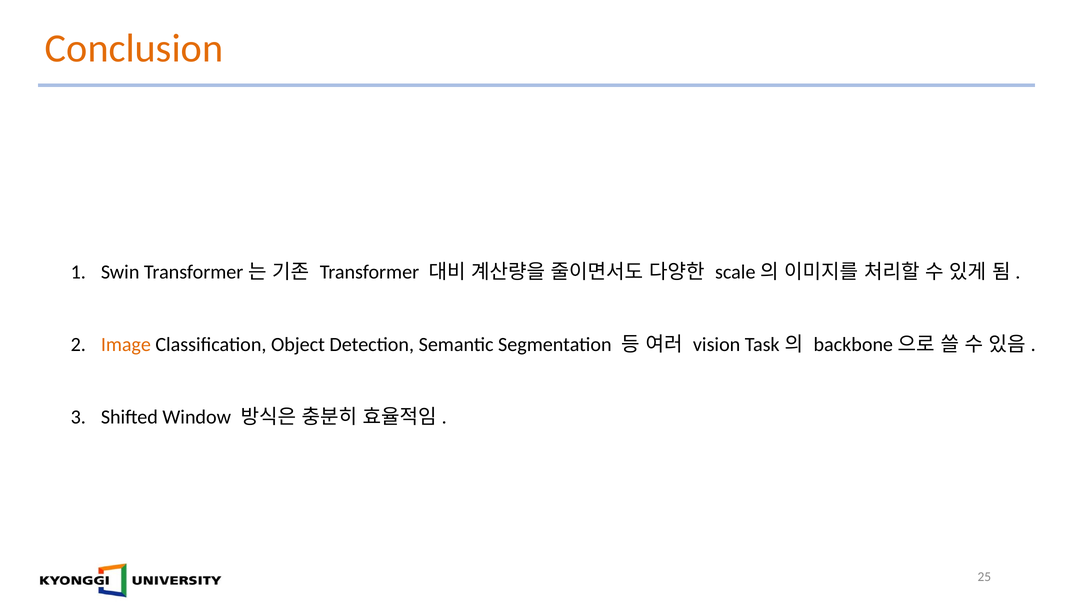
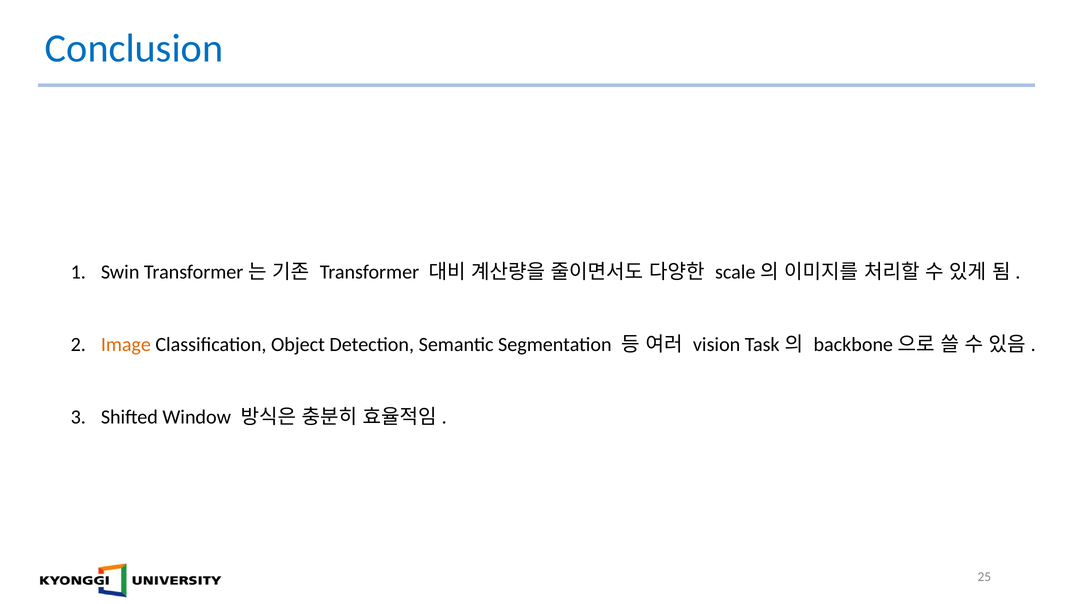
Conclusion colour: orange -> blue (134, 49)
